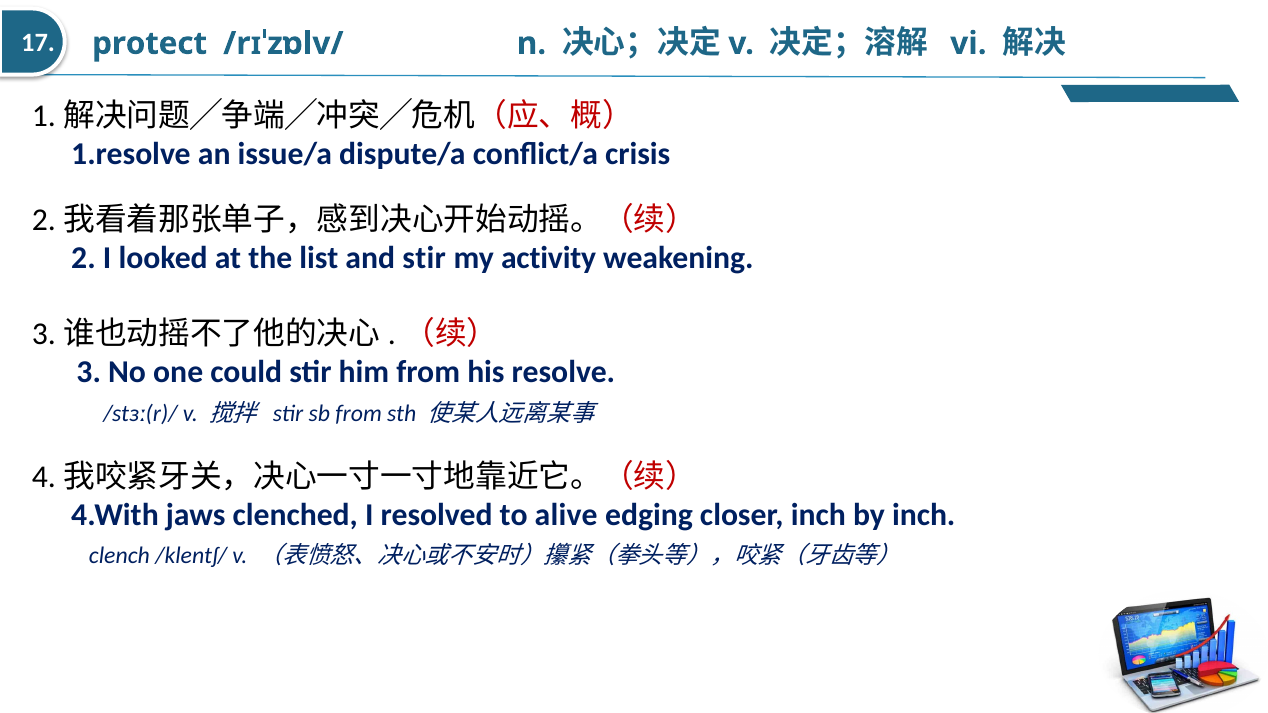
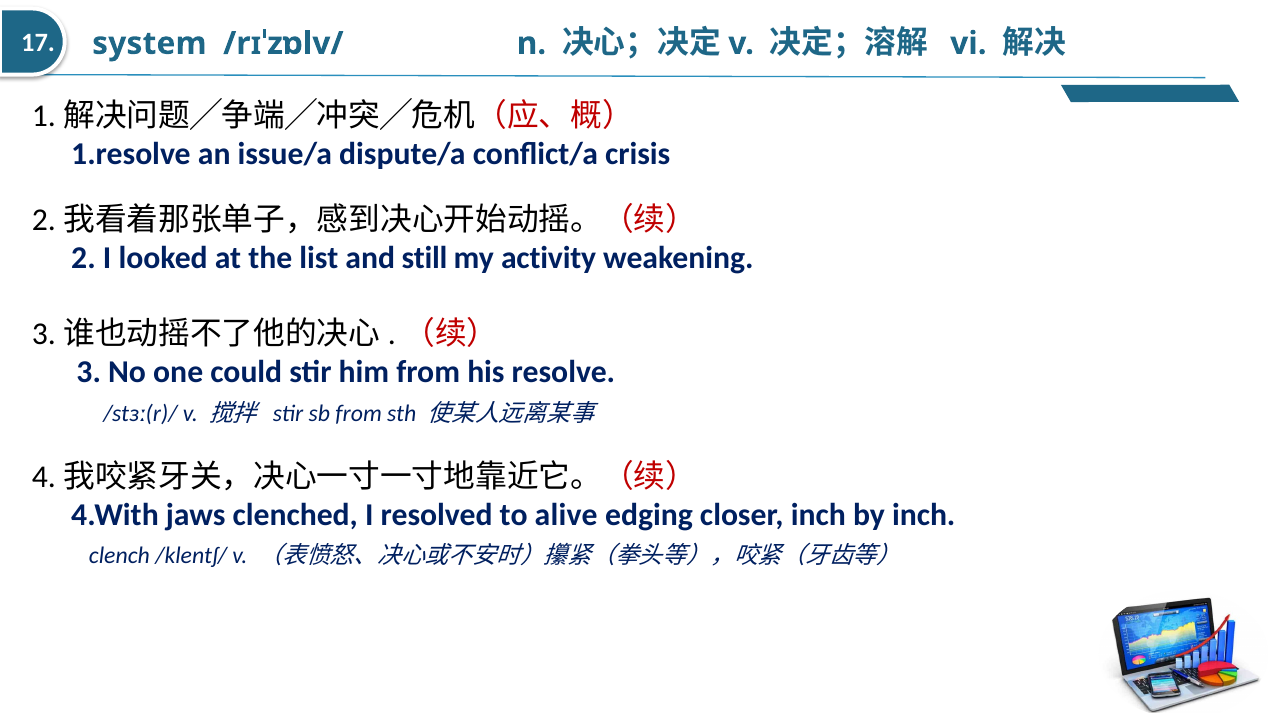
protect: protect -> system (149, 43)
and stir: stir -> still (425, 259)
